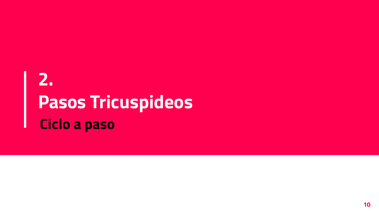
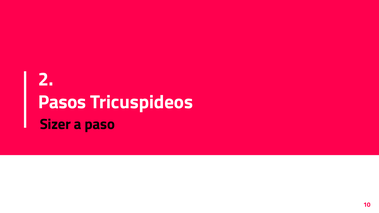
Ciclo: Ciclo -> Sizer (55, 124)
